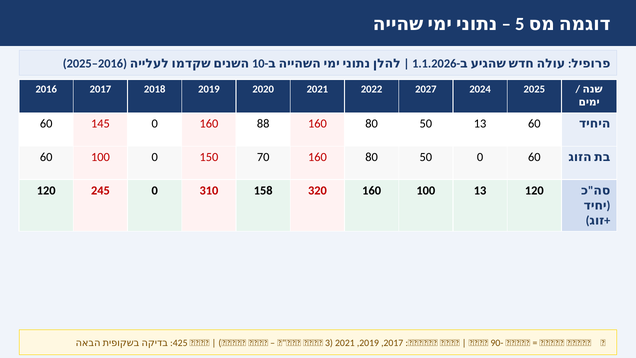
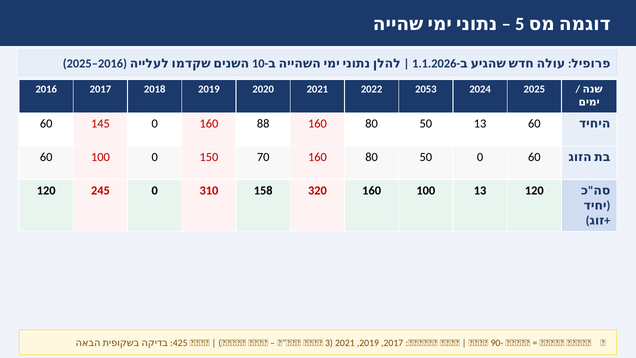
2027: 2027 -> 2053 (426, 89)
